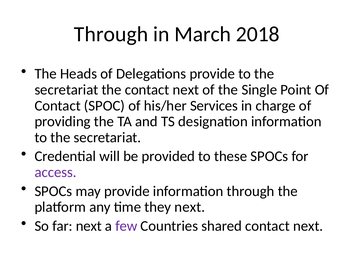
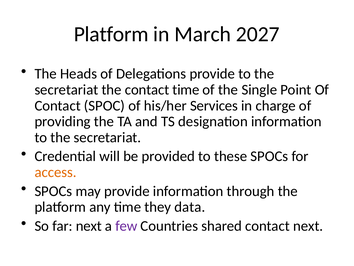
Through: Through -> Platform (111, 34)
2018: 2018 -> 2027 (258, 34)
the contact next: next -> time (186, 90)
access colour: purple -> orange (56, 172)
they next: next -> data (190, 207)
